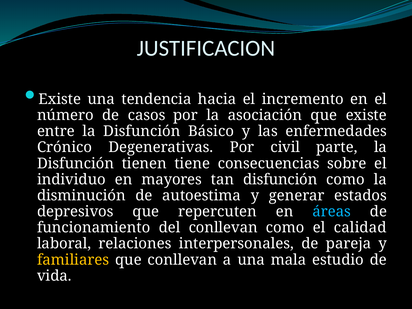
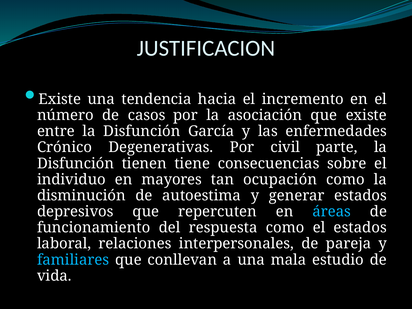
Básico: Básico -> García (211, 131)
tan disfunción: disfunción -> ocupación (280, 179)
del conllevan: conllevan -> respuesta (223, 228)
el calidad: calidad -> estados (360, 228)
familiares colour: yellow -> light blue (73, 260)
